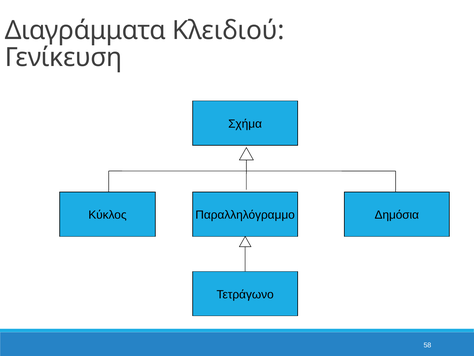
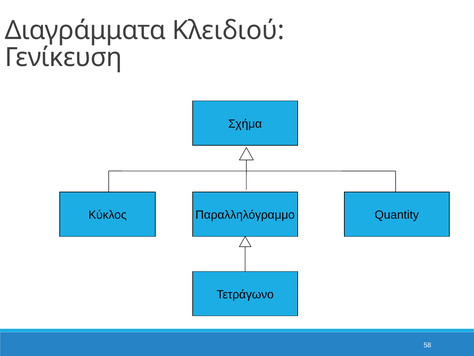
Δημόσια: Δημόσια -> Quantity (397, 215)
